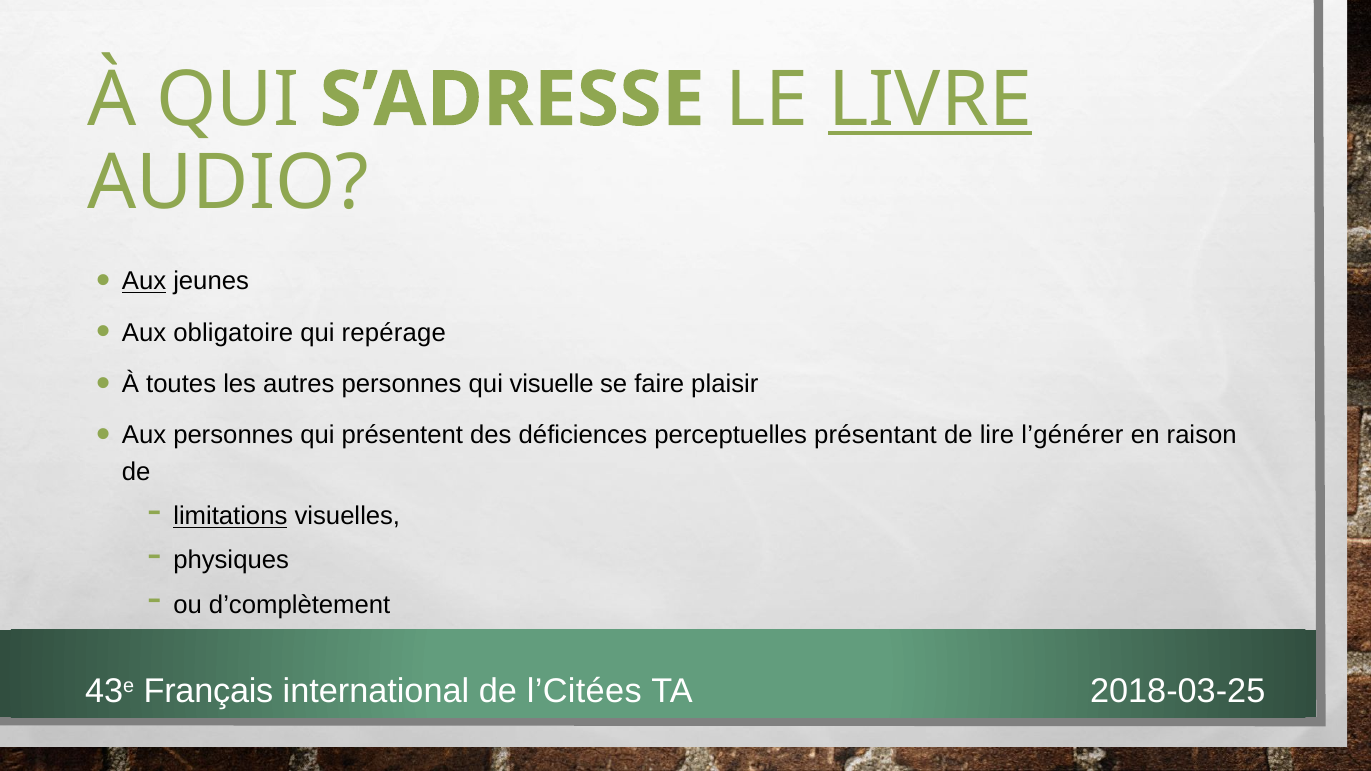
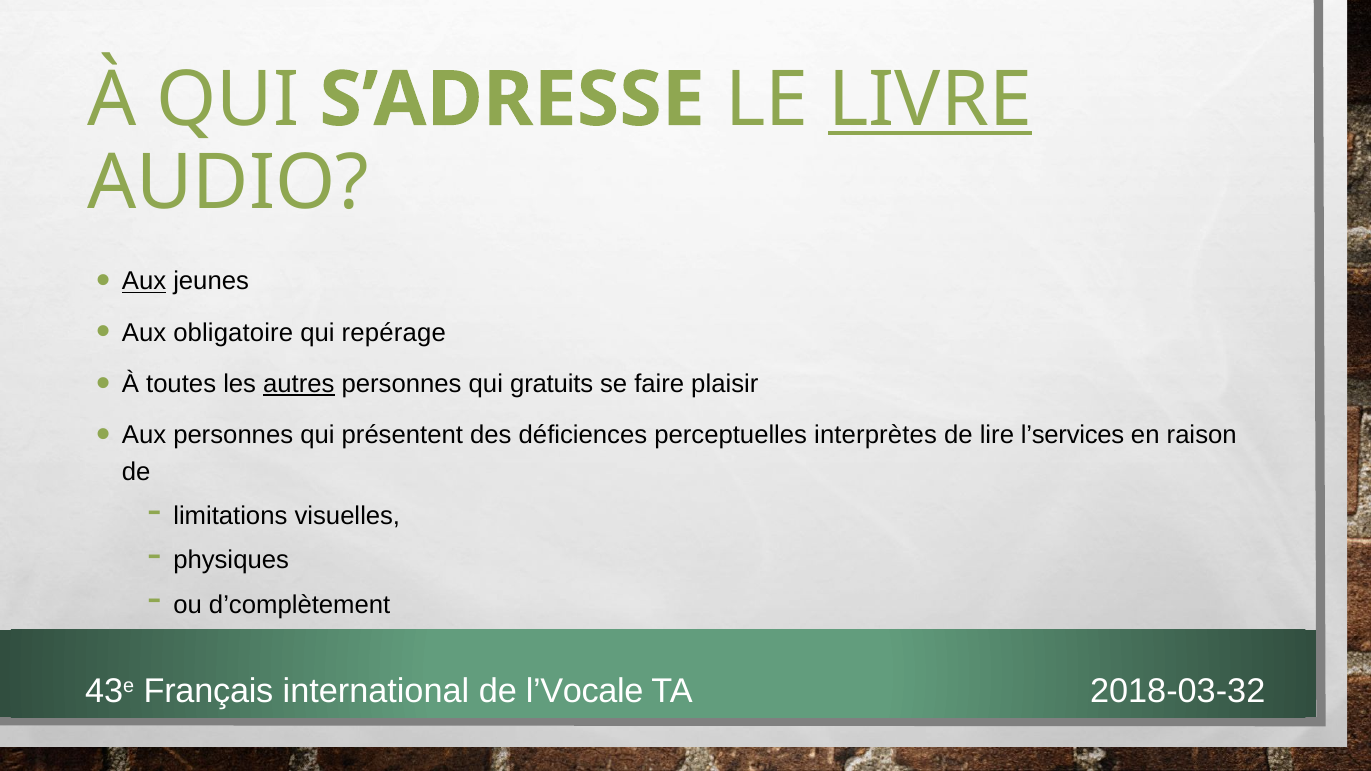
autres underline: none -> present (299, 384)
visuelle: visuelle -> gratuits (552, 384)
présentant: présentant -> interprètes (876, 435)
l’générer: l’générer -> l’services (1073, 435)
limitations underline: present -> none (230, 516)
l’Citées: l’Citées -> l’Vocale (585, 691)
2018-03-25: 2018-03-25 -> 2018-03-32 (1178, 691)
